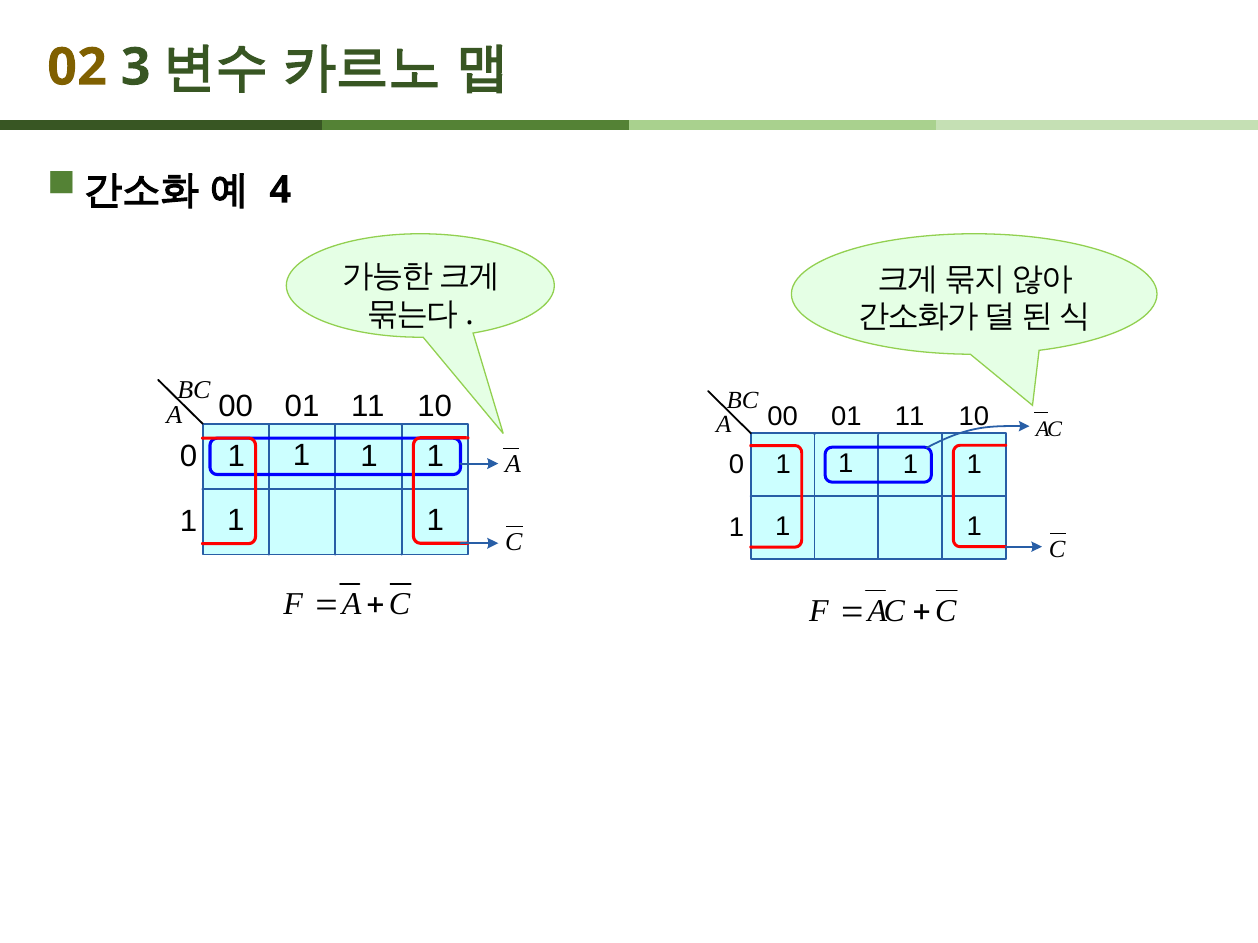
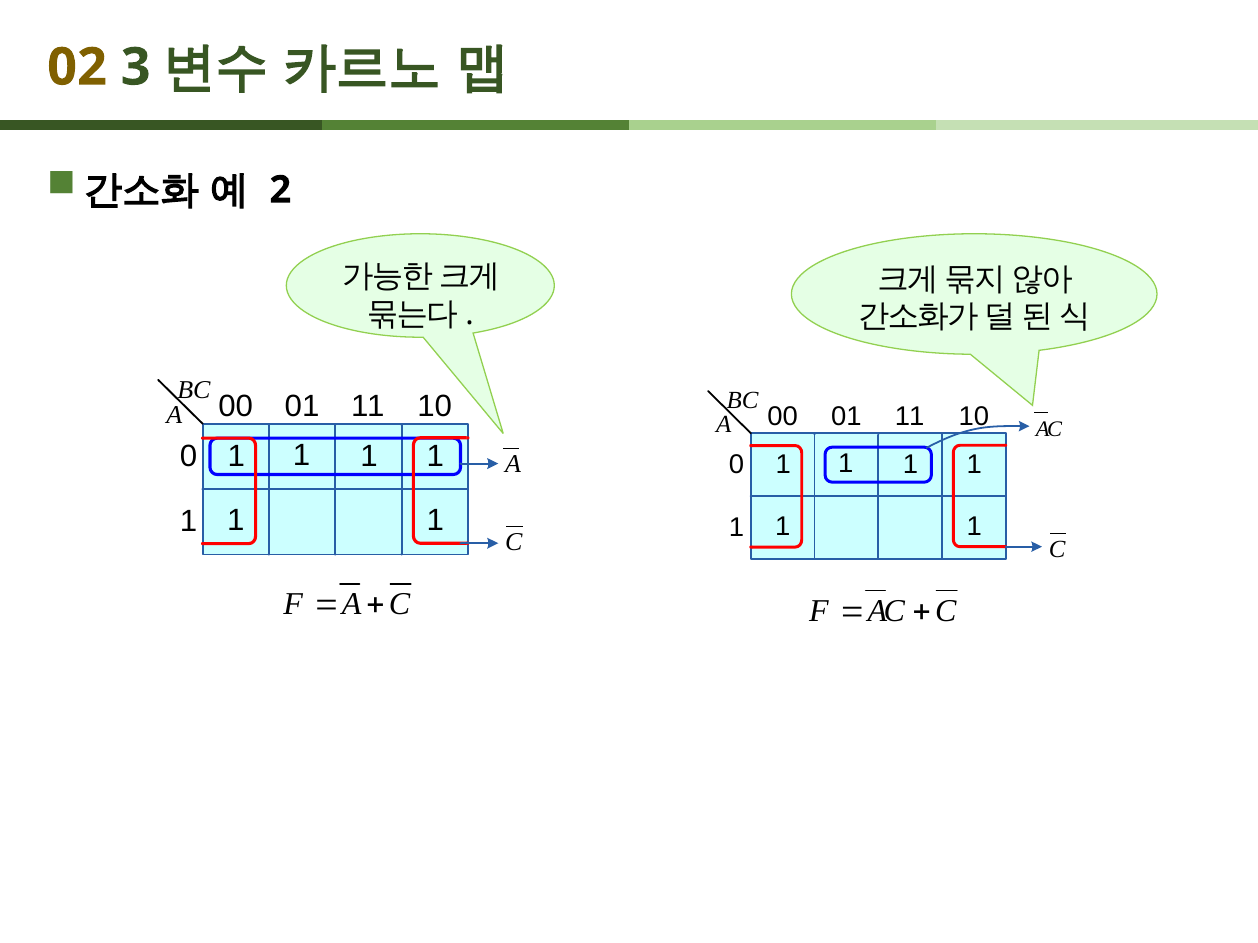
4: 4 -> 2 (280, 190)
